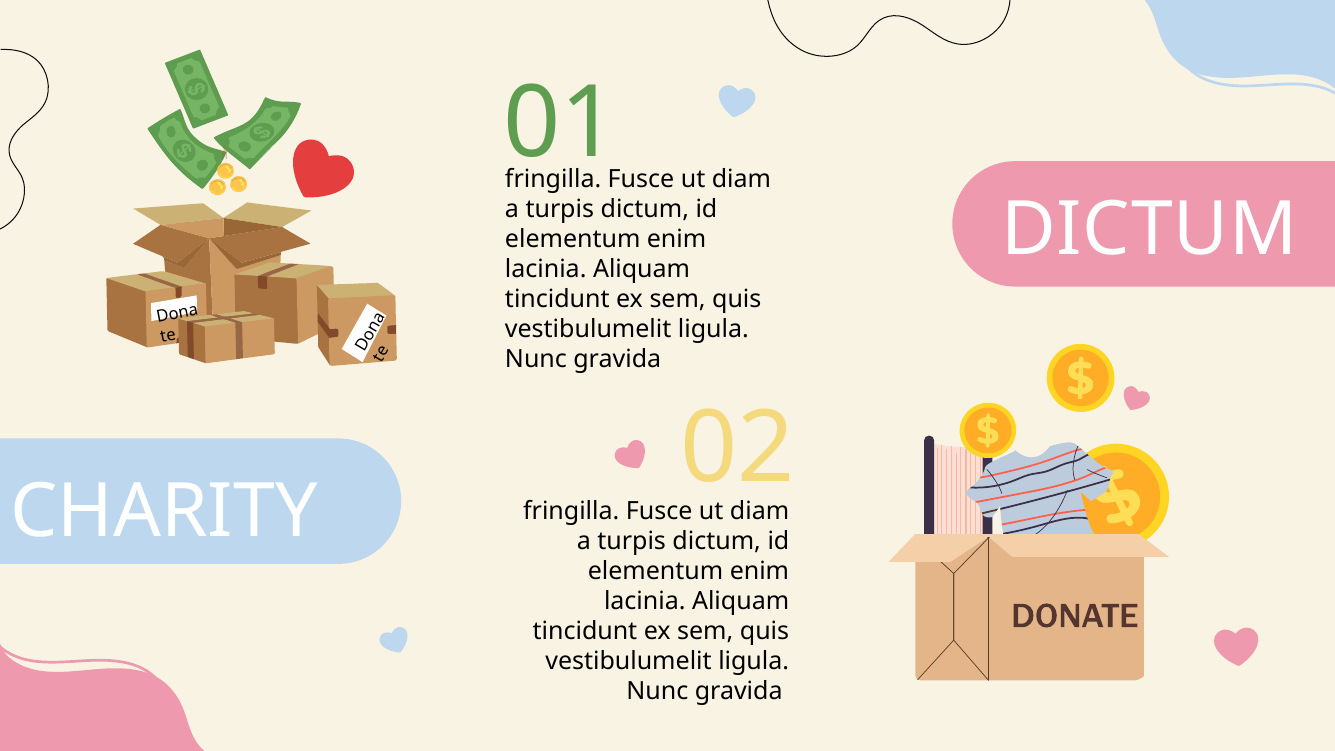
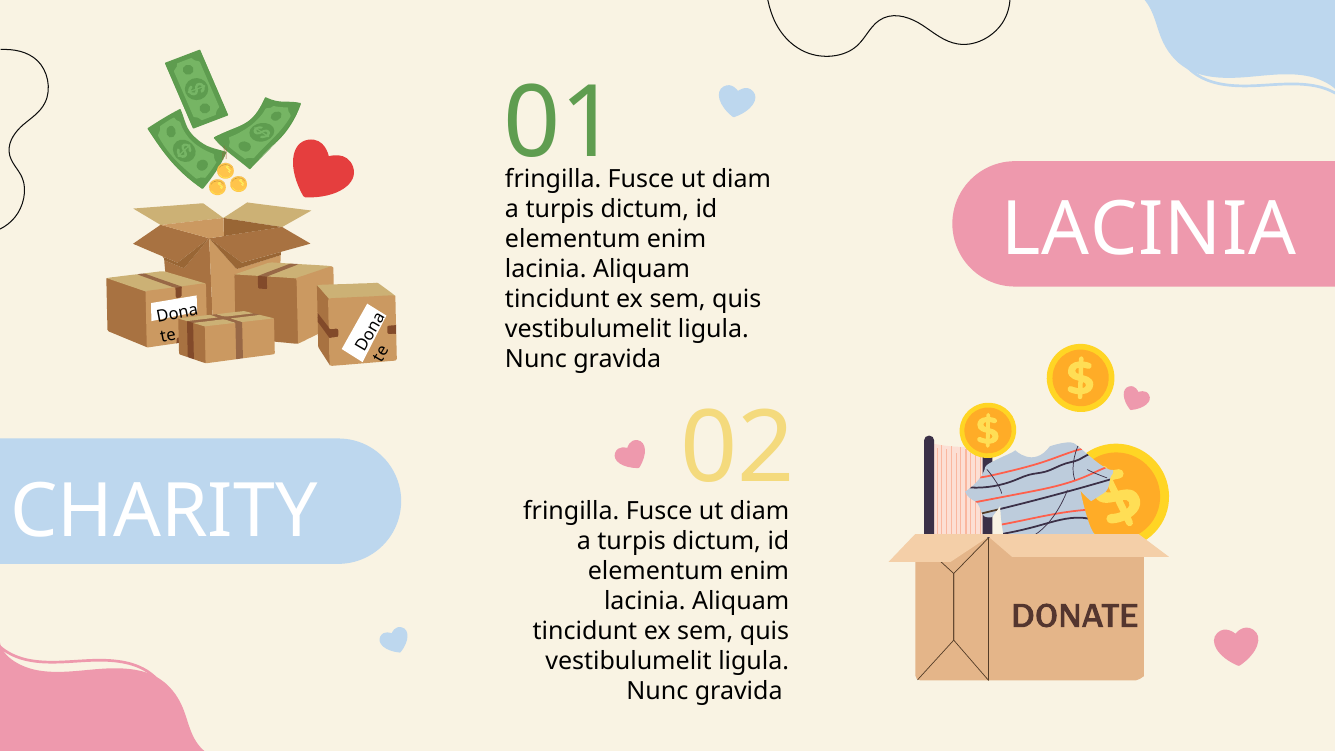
DICTUM: DICTUM -> LACINIA (1149, 230)
